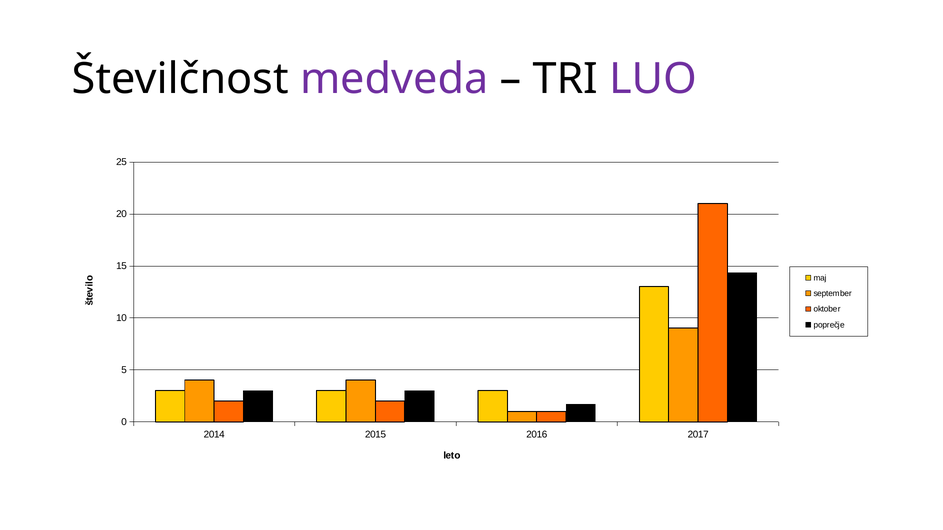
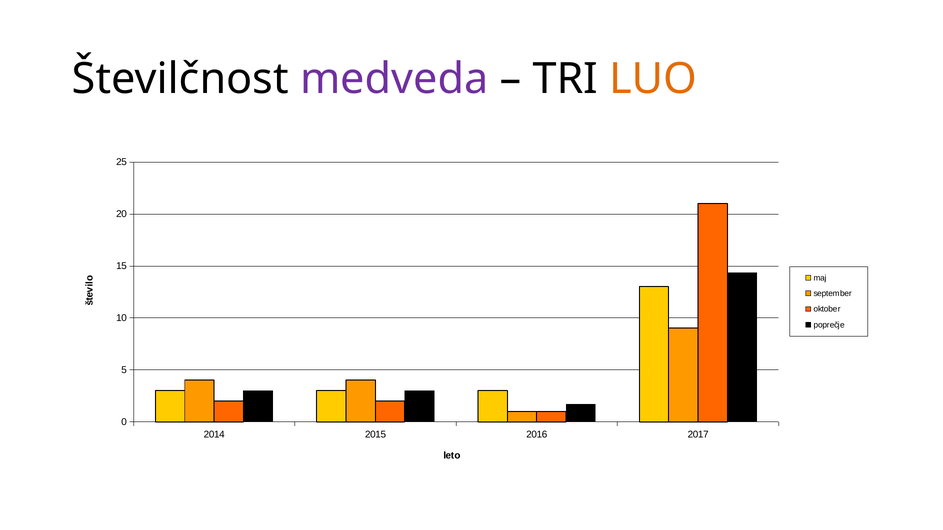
LUO colour: purple -> orange (653, 79)
